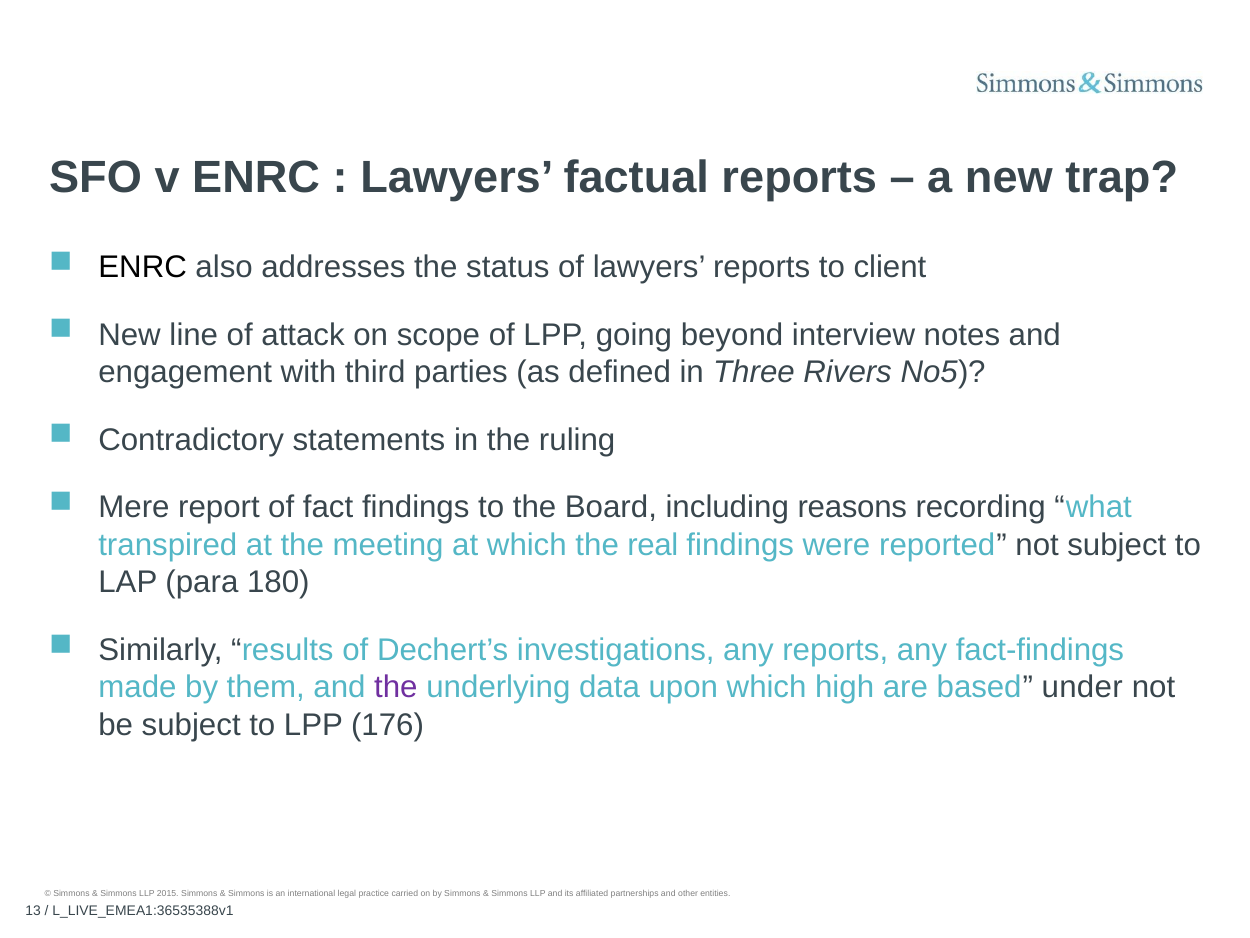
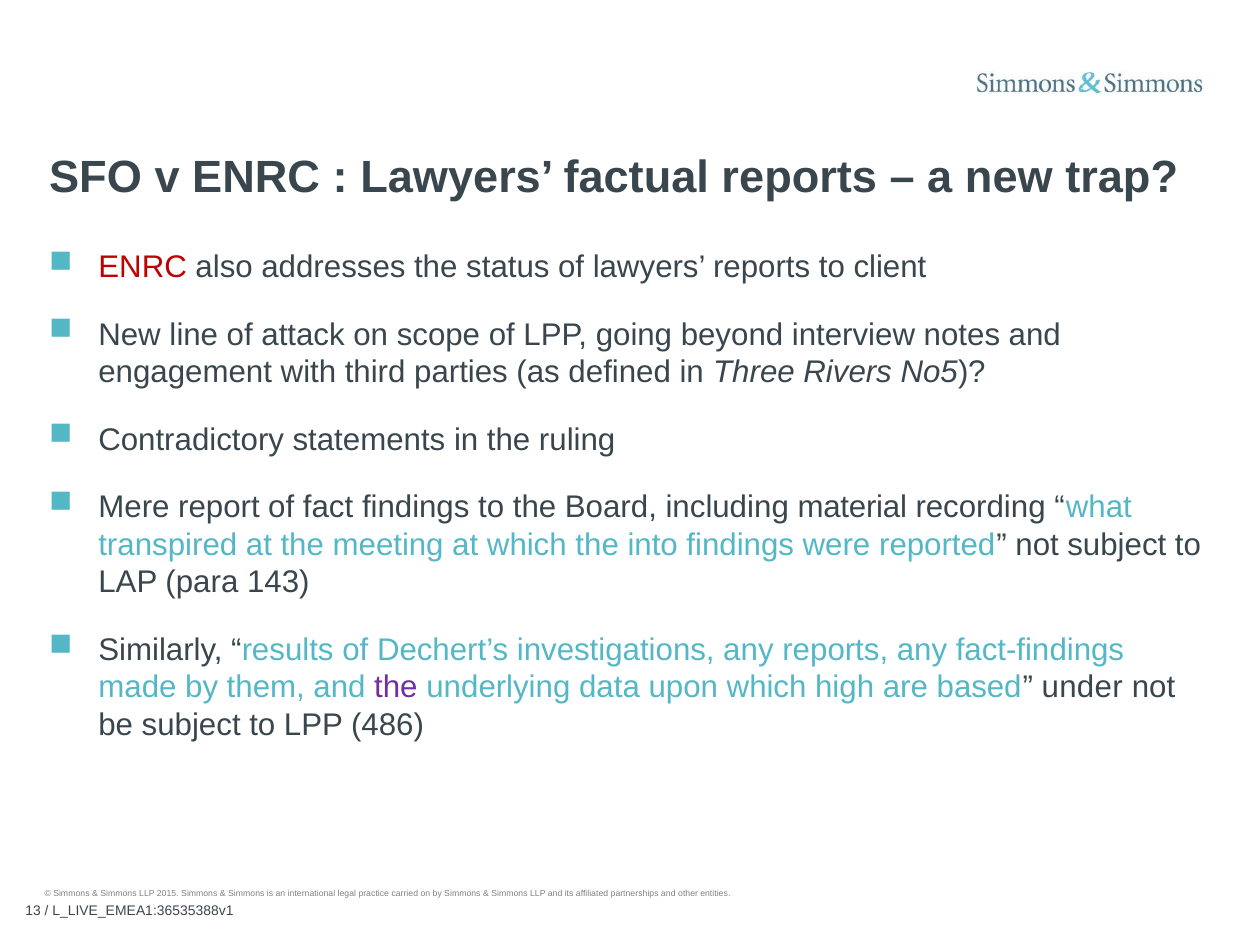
ENRC colour: black -> red (143, 267)
reasons: reasons -> material (852, 507)
real: real -> into (653, 545)
180: 180 -> 143 (278, 582)
176: 176 -> 486 (387, 725)
